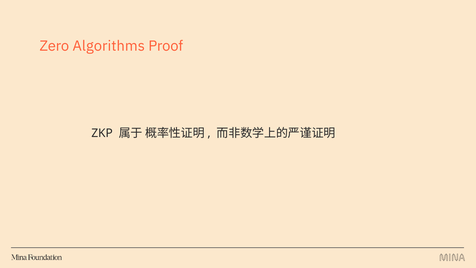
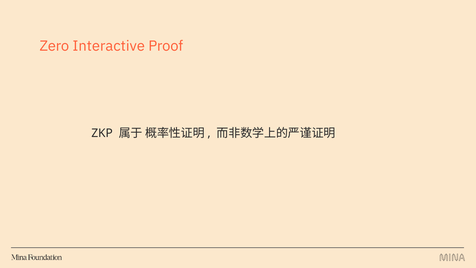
Algorithms: Algorithms -> Interactive (109, 46)
